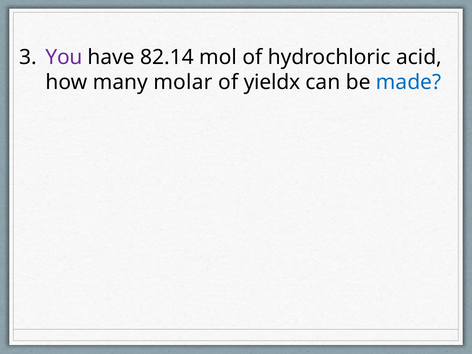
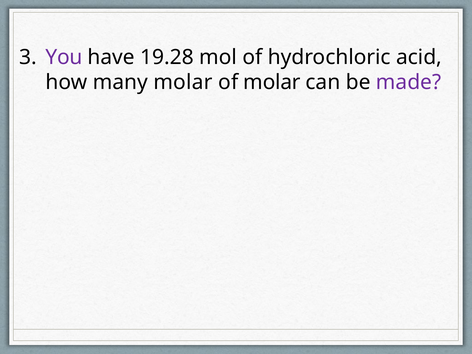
82.14: 82.14 -> 19.28 (167, 57)
of yieldx: yieldx -> molar (272, 82)
made colour: blue -> purple (409, 82)
